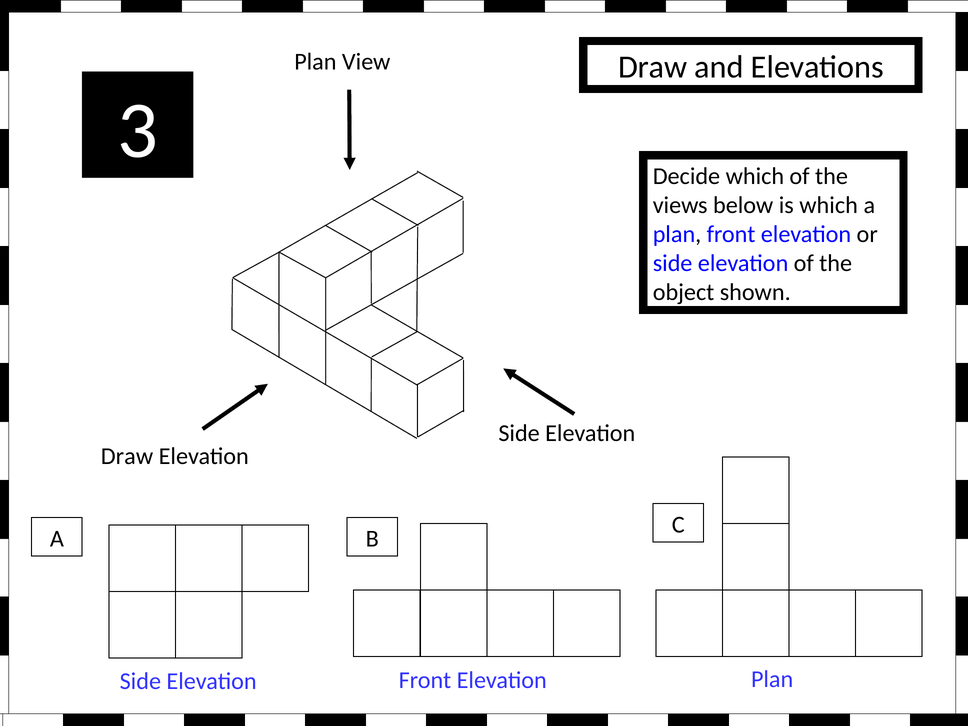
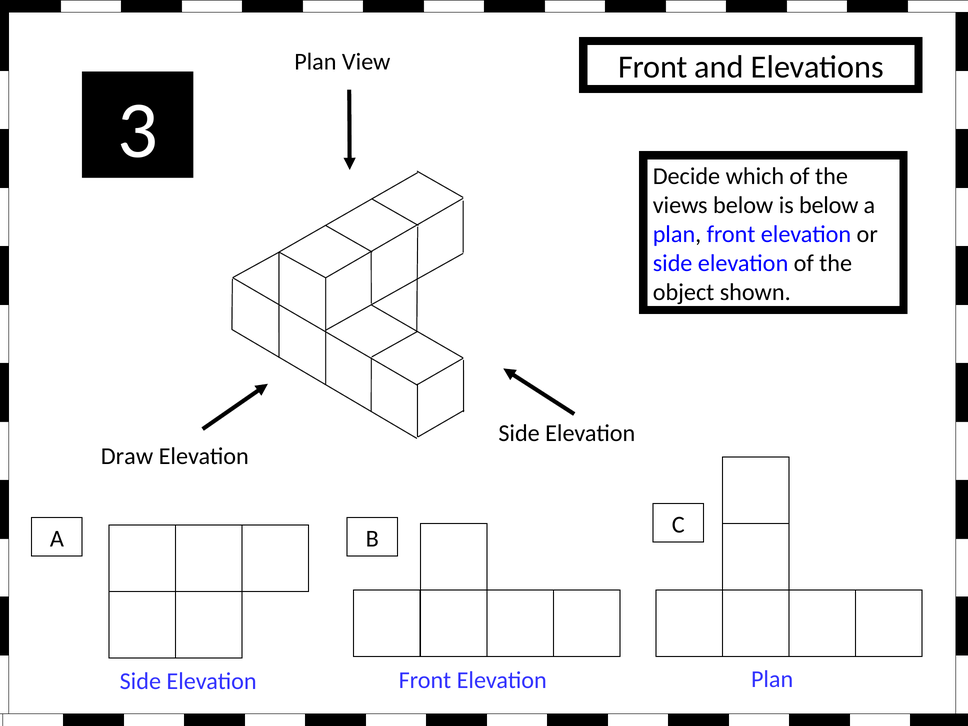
Draw: Draw -> Front (653, 67)
is which: which -> below (829, 205)
